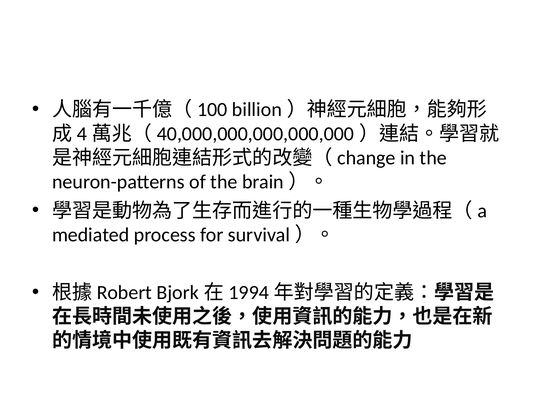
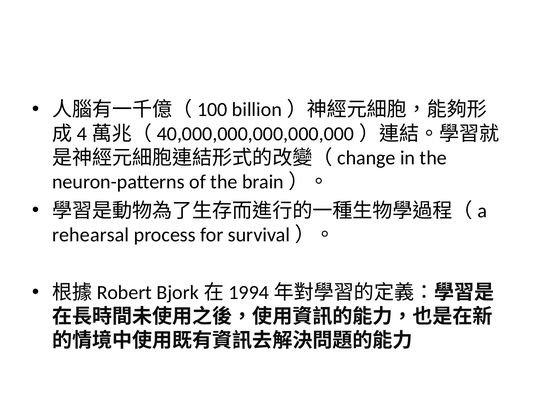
mediated: mediated -> rehearsal (91, 235)
